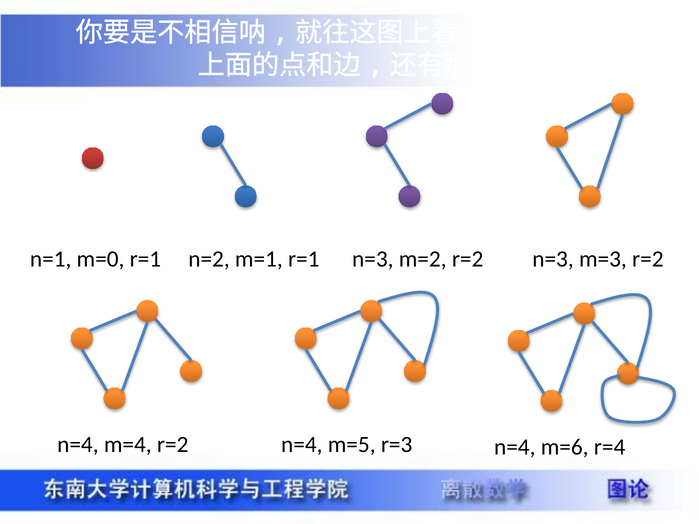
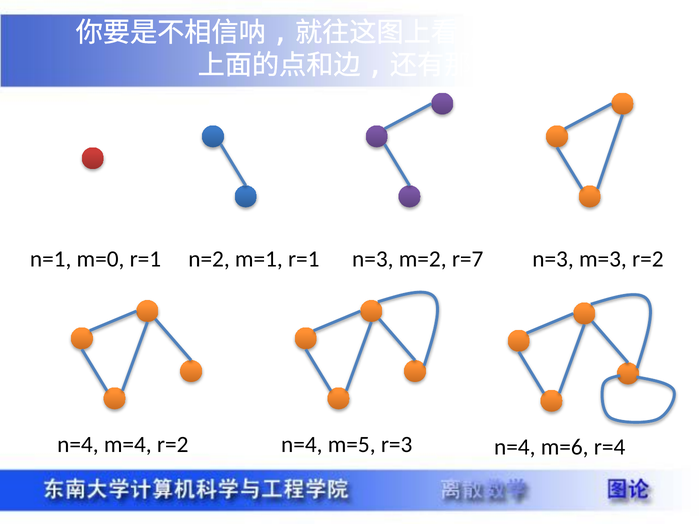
m=2 r=2: r=2 -> r=7 (468, 259)
